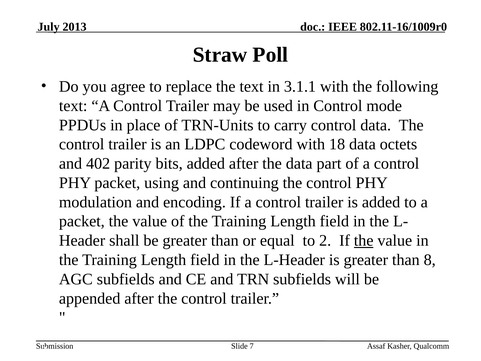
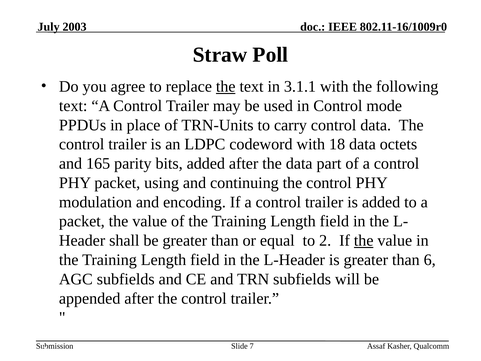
2013: 2013 -> 2003 (75, 27)
the underline: none -> present (226, 87)
402: 402 -> 165 (98, 163)
8: 8 -> 6 (430, 260)
